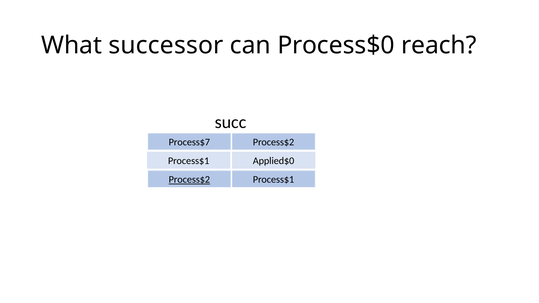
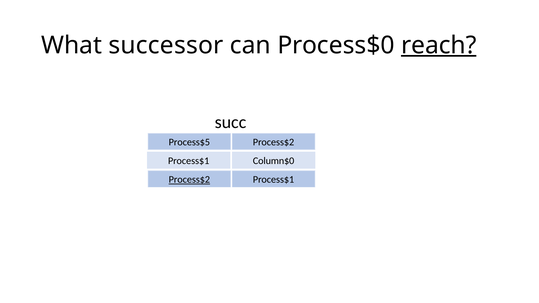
reach underline: none -> present (439, 45)
Process$7: Process$7 -> Process$5 (189, 142)
Applied$0: Applied$0 -> Column$0 (274, 161)
